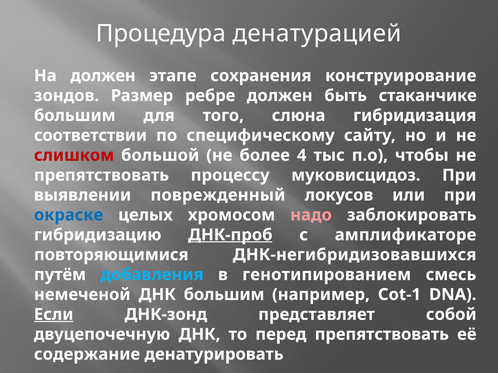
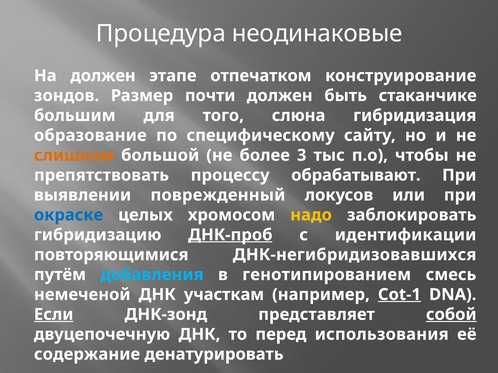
денатурацией: денатурацией -> неодинаковые (317, 34)
сохранения: сохранения -> отпечатком (261, 76)
ребре: ребре -> почти (210, 96)
соответствии: соответствии -> образование (90, 136)
слишком colour: red -> orange (74, 155)
4: 4 -> 3 (302, 155)
муковисцидоз: муковисцидоз -> обрабатывают (356, 175)
надо colour: pink -> yellow (311, 215)
амплификаторе: амплификаторе -> идентификации (406, 235)
ДНК большим: большим -> участкам (224, 295)
Cot-1 underline: none -> present (399, 295)
собой underline: none -> present (451, 315)
перед препятствовать: препятствовать -> использования (382, 335)
